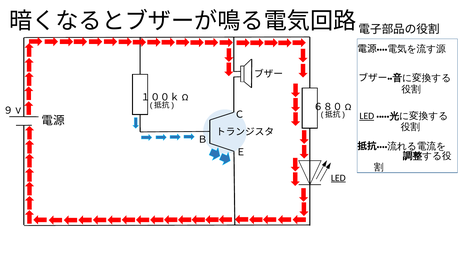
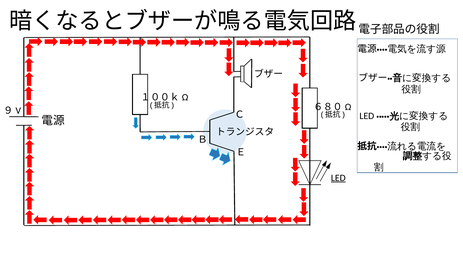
LED underline: present -> none (367, 116)
